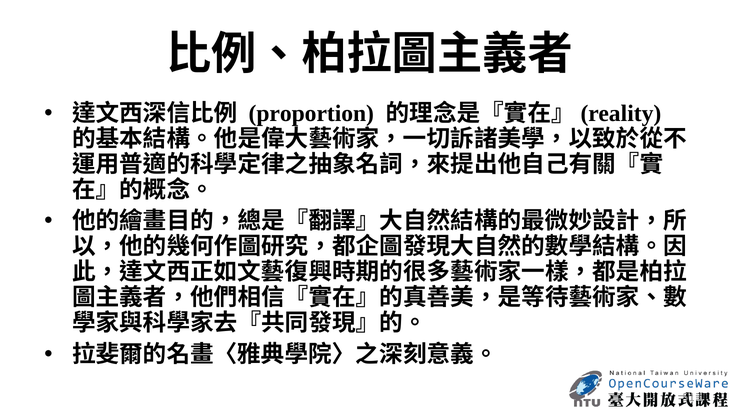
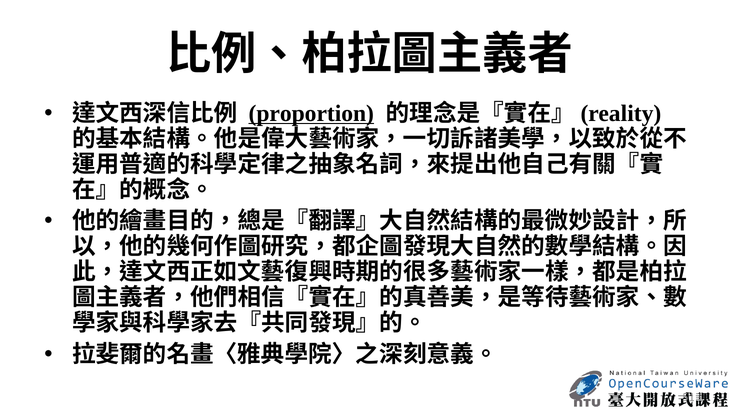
proportion underline: none -> present (311, 113)
